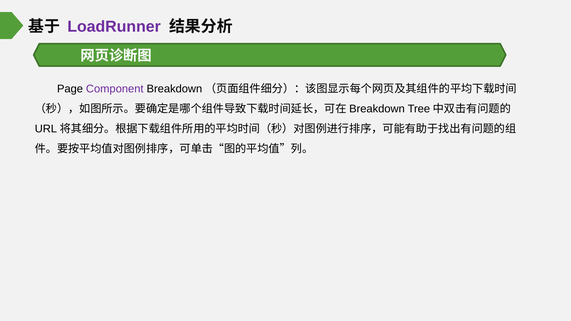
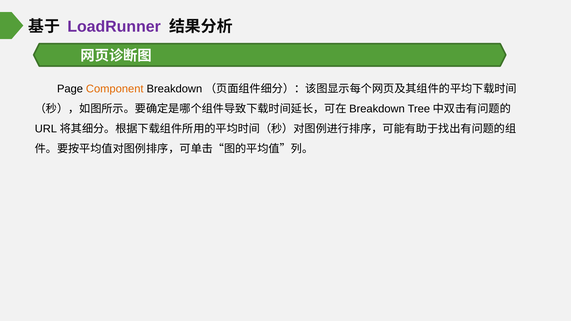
Component colour: purple -> orange (115, 89)
